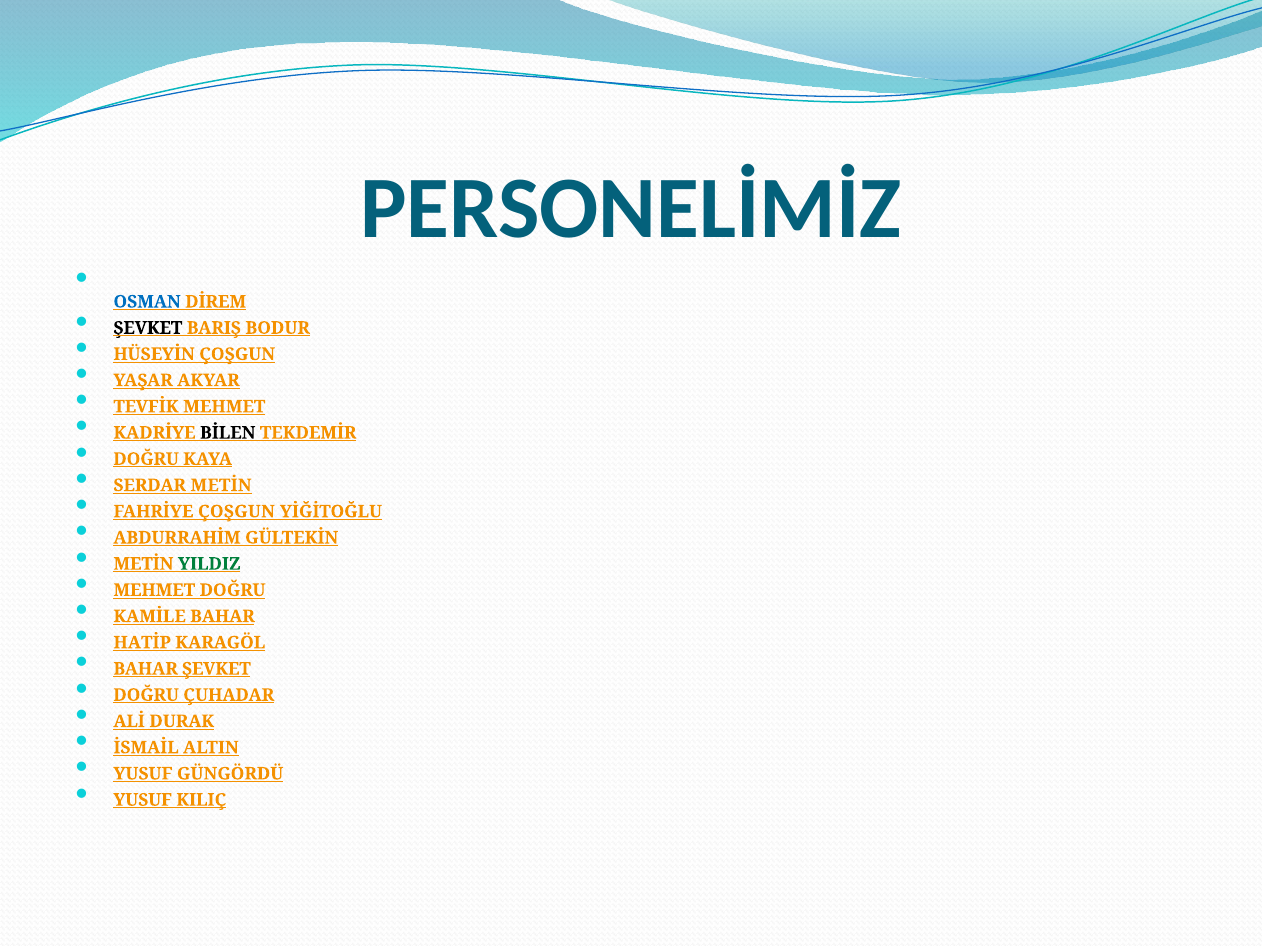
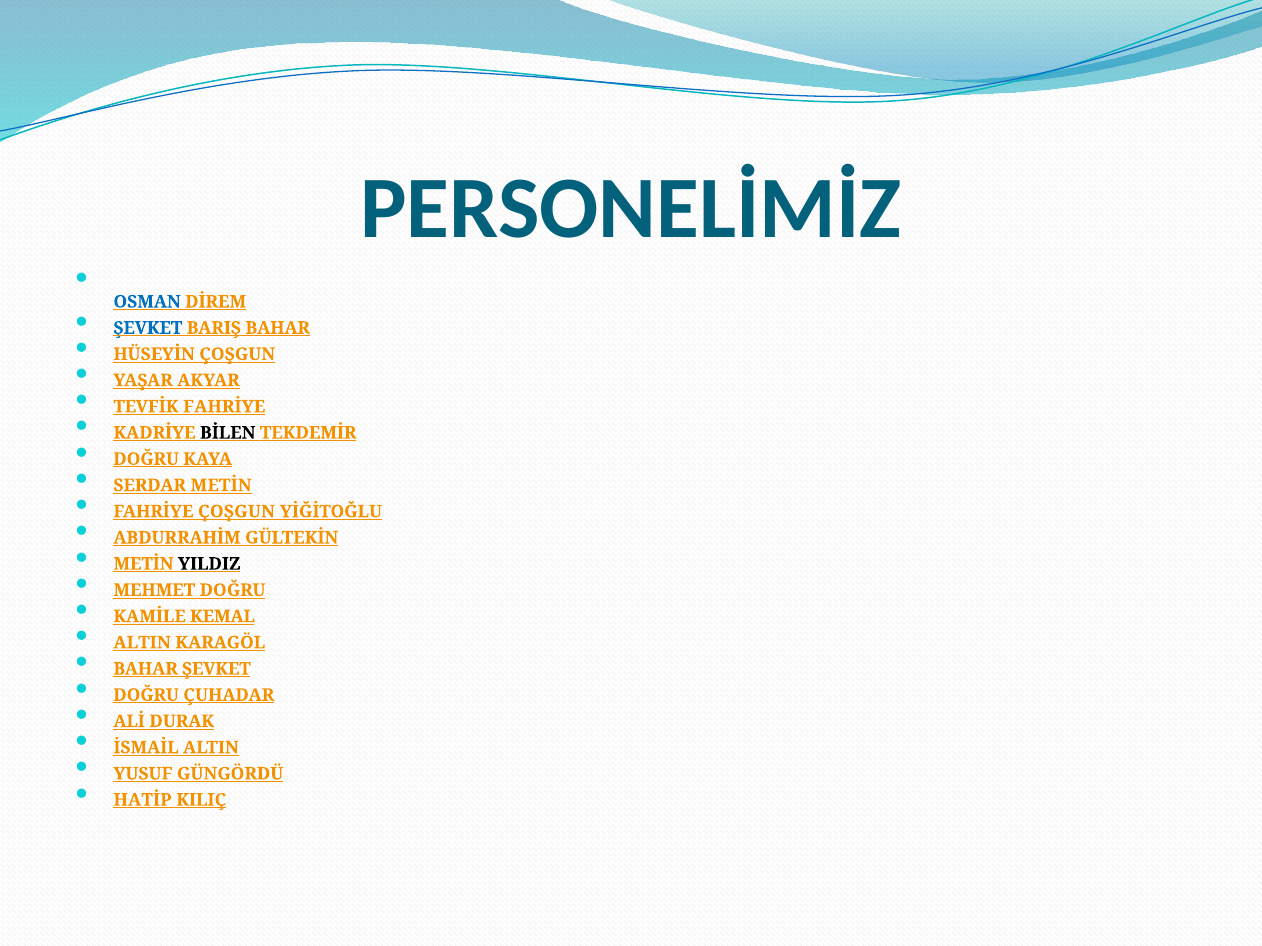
ŞEVKET colour: black -> blue (148, 328)
BARIŞ BODUR: BODUR -> BAHAR (278, 328)
TEVFİK MEHMET: MEHMET -> FAHRİYE (224, 407)
YILDIZ colour: green -> black (209, 564)
KAMİLE BAHAR: BAHAR -> KEMAL (222, 617)
HATİP: HATİP -> ALTIN (142, 643)
YUSUF: YUSUF -> HATİP (142, 800)
